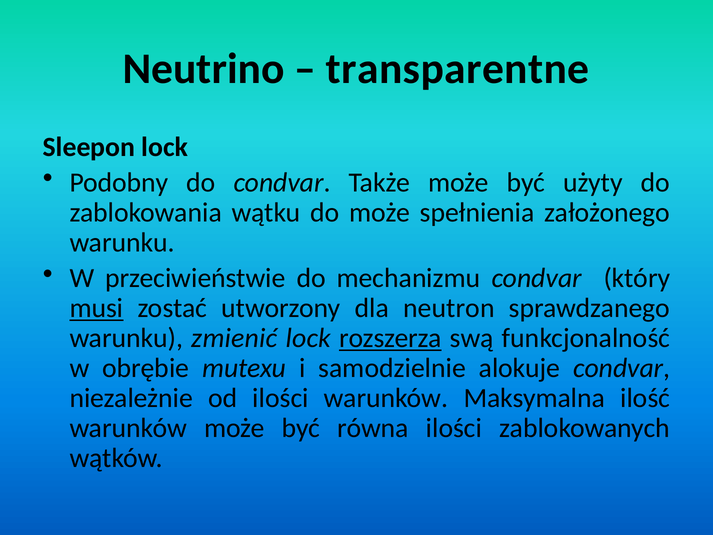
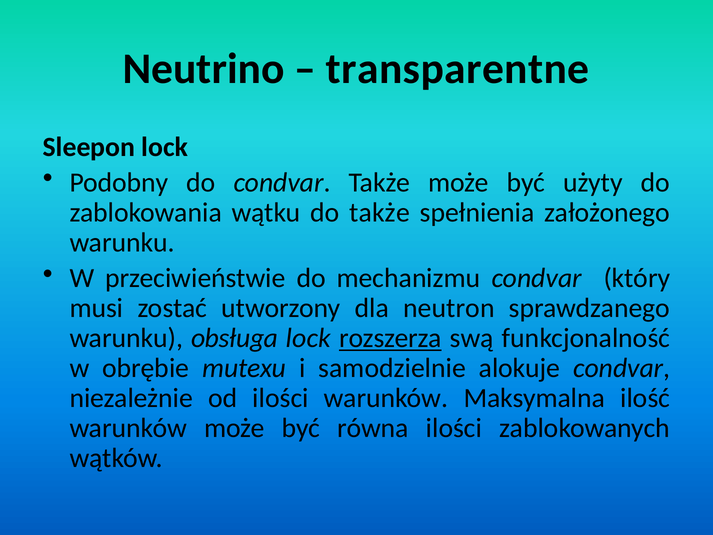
do może: może -> także (379, 213)
musi underline: present -> none (96, 308)
zmienić: zmienić -> obsługa (235, 338)
